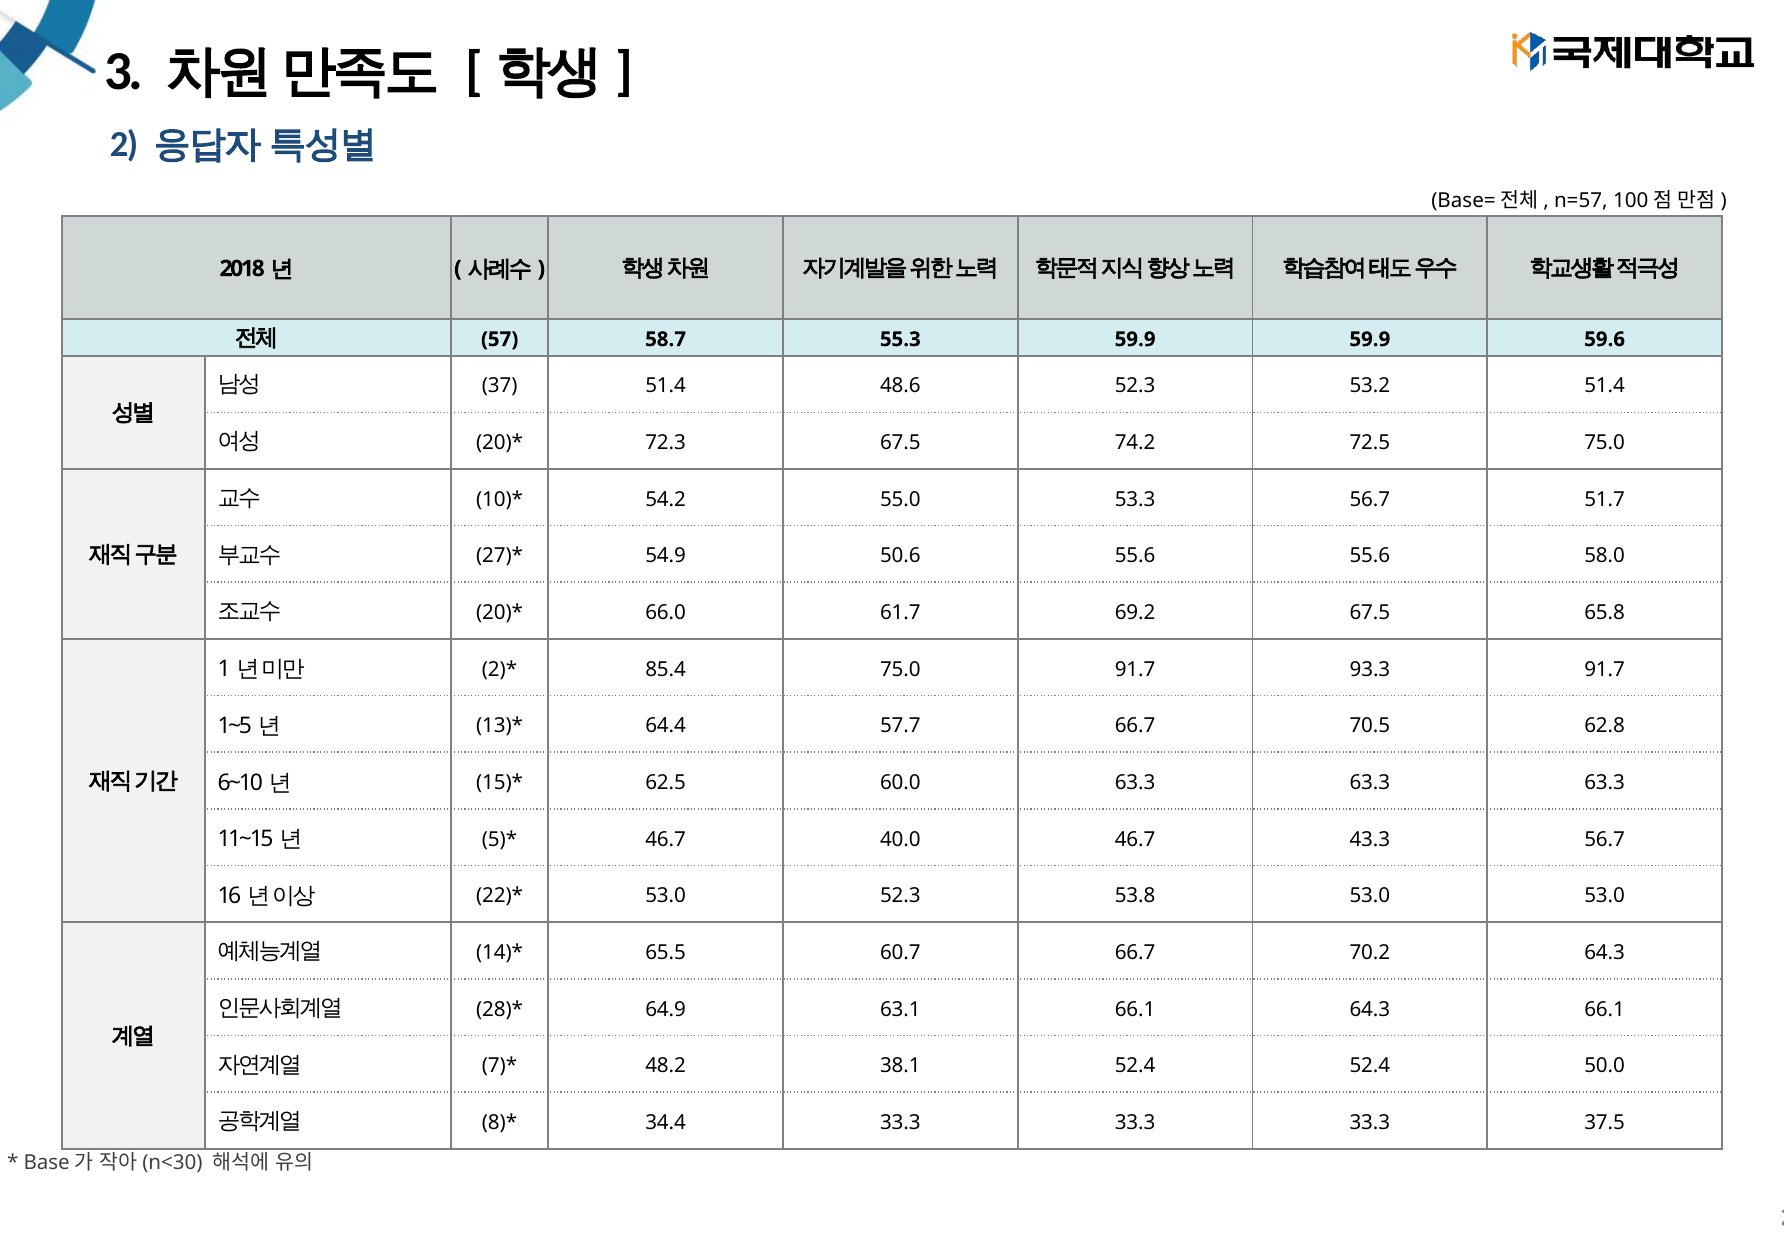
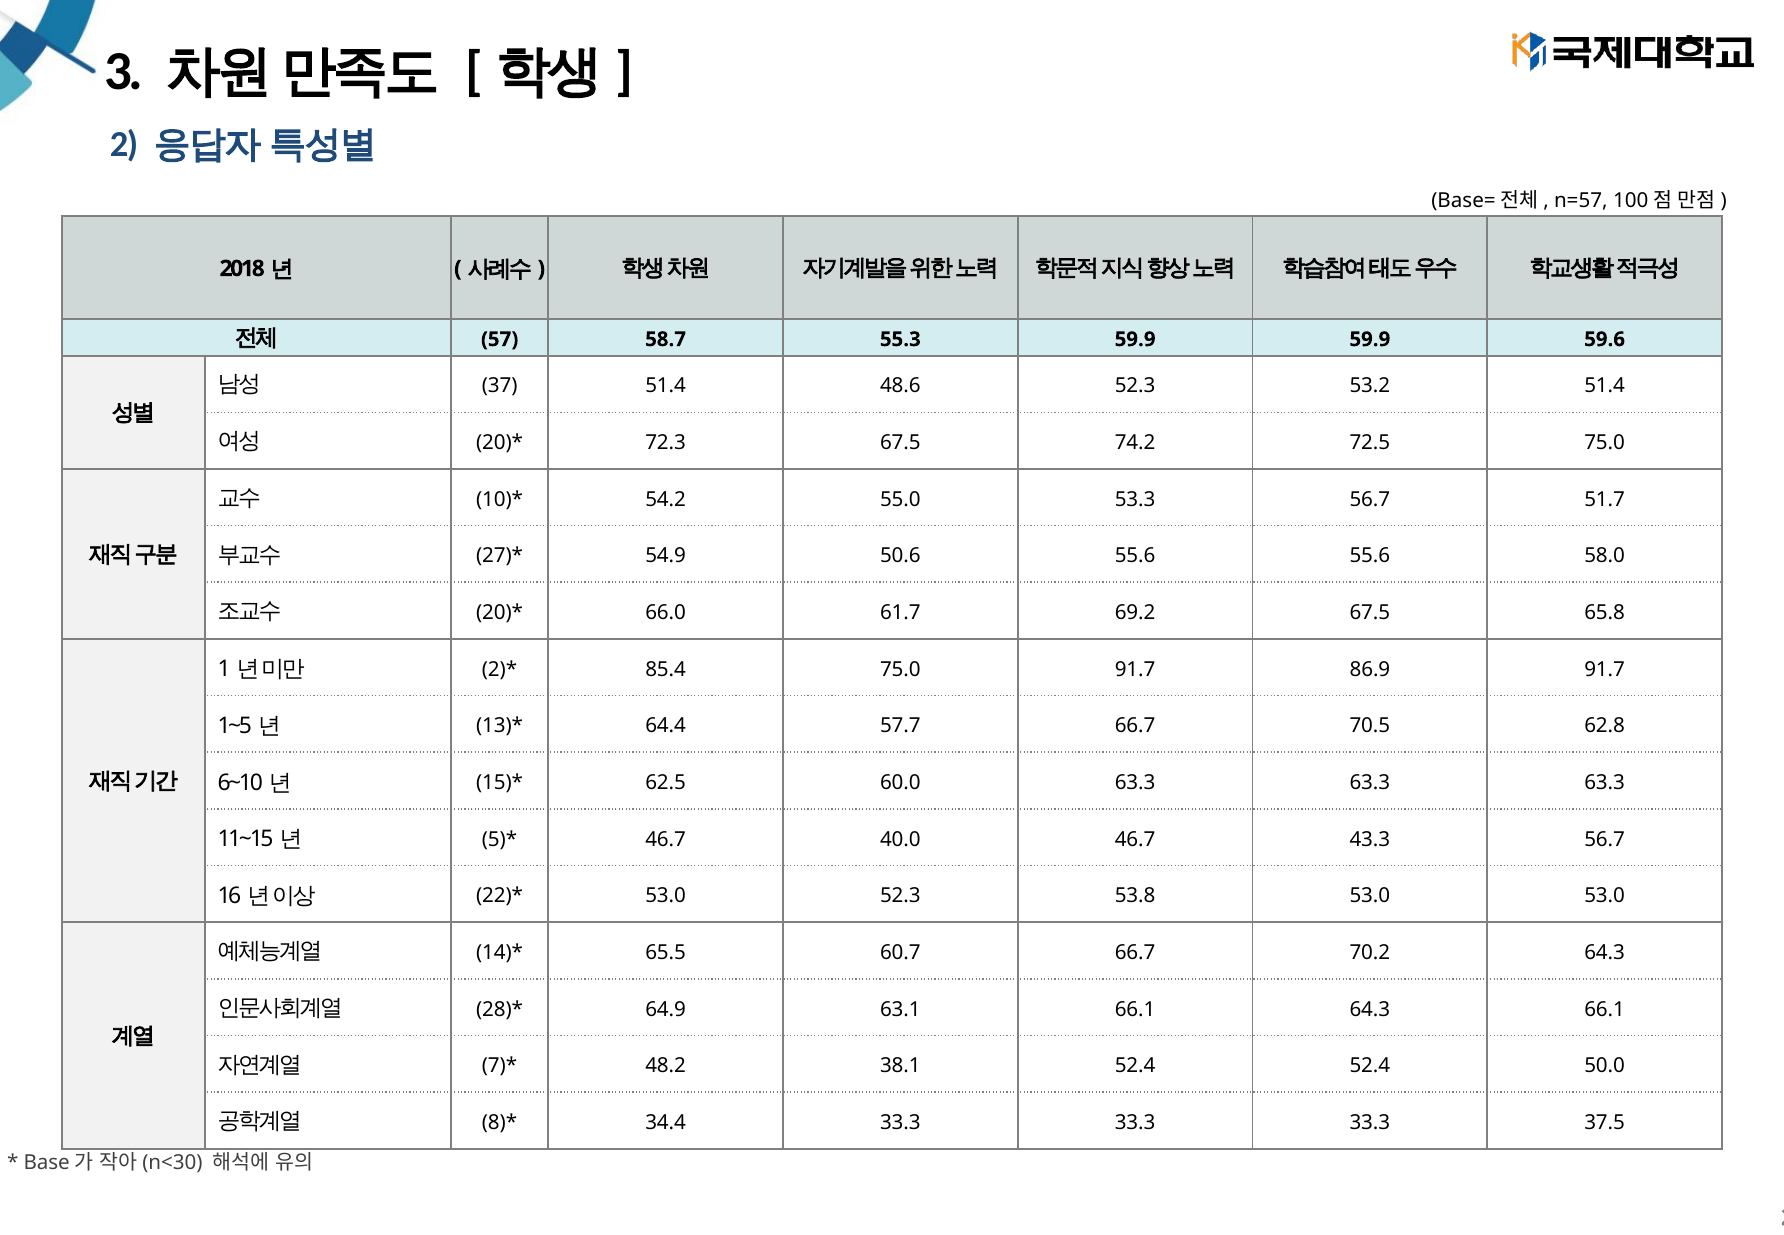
93.3: 93.3 -> 86.9 (1370, 669)
